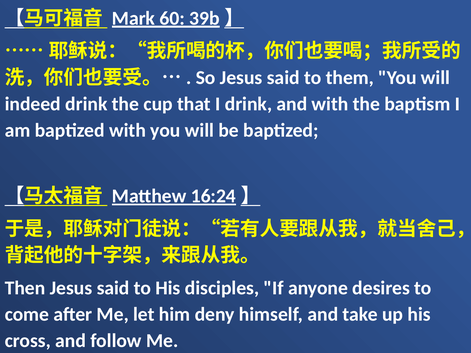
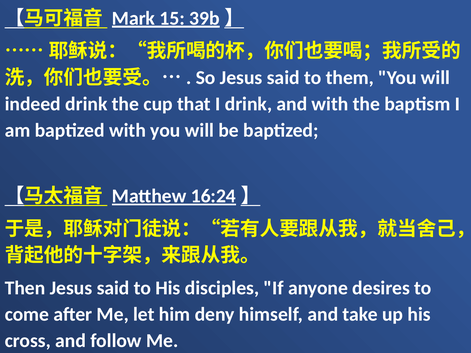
60: 60 -> 15 (172, 18)
